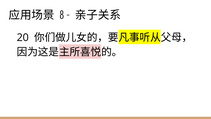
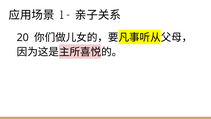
8: 8 -> 1 (62, 15)
